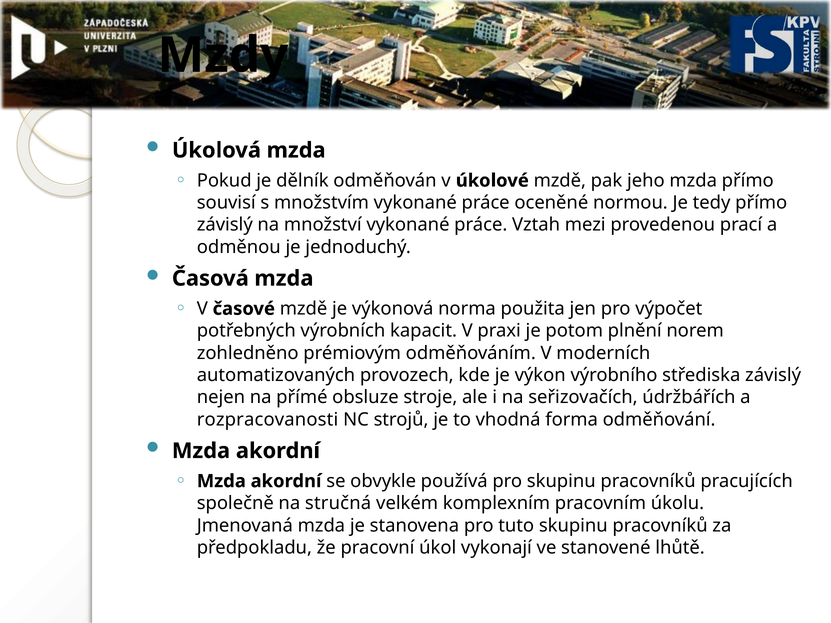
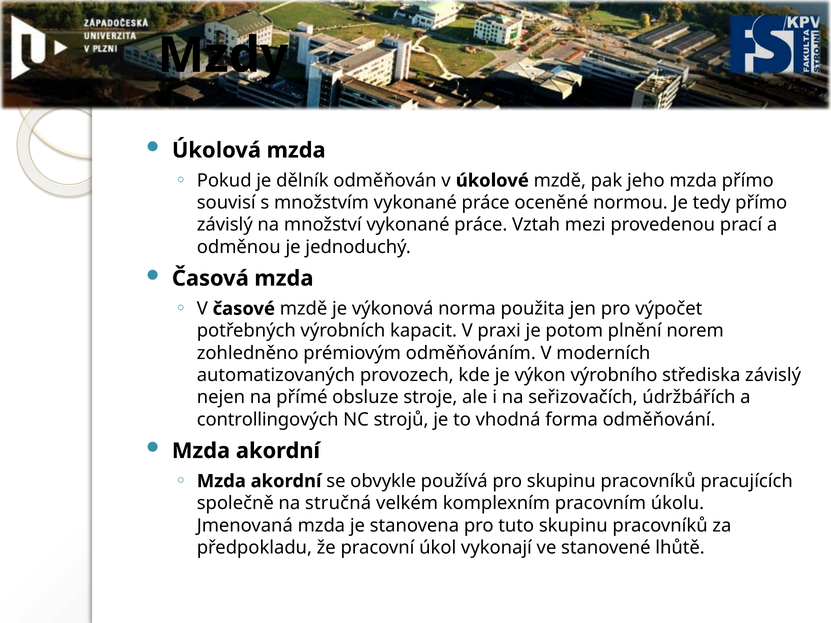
rozpracovanosti: rozpracovanosti -> controllingových (268, 420)
